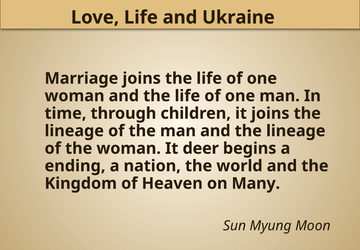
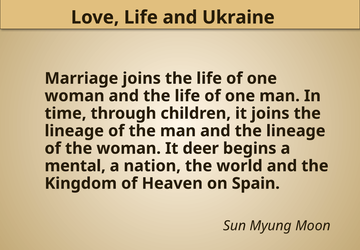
ending: ending -> mental (75, 165)
Many: Many -> Spain (256, 183)
